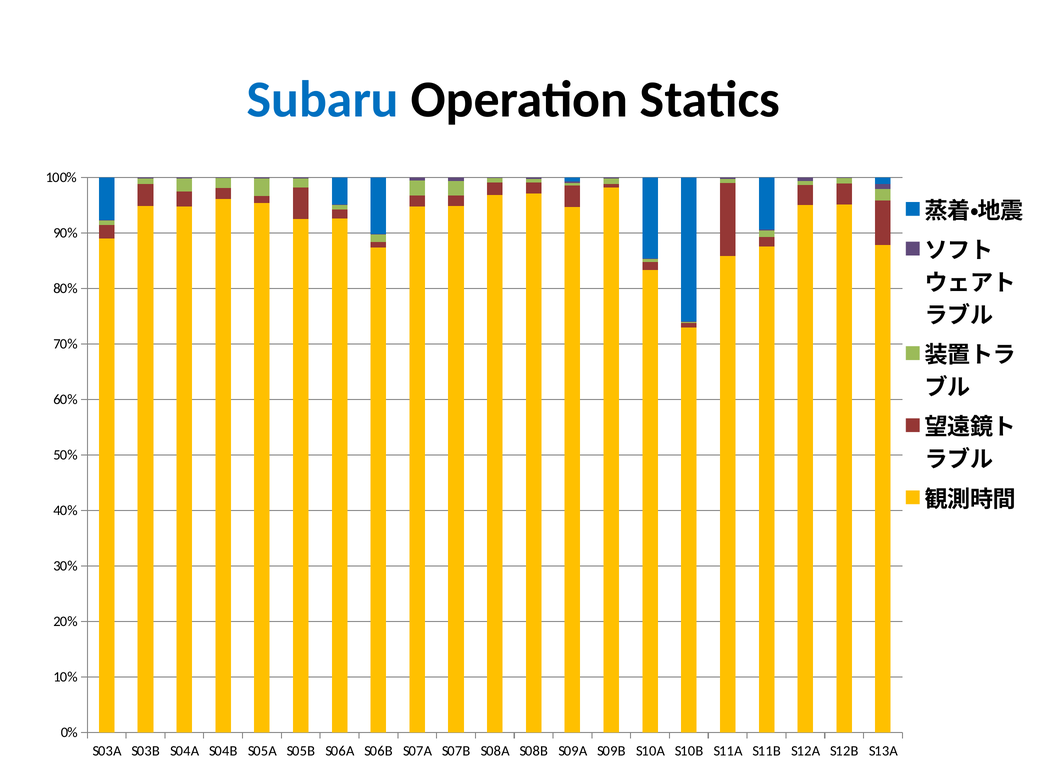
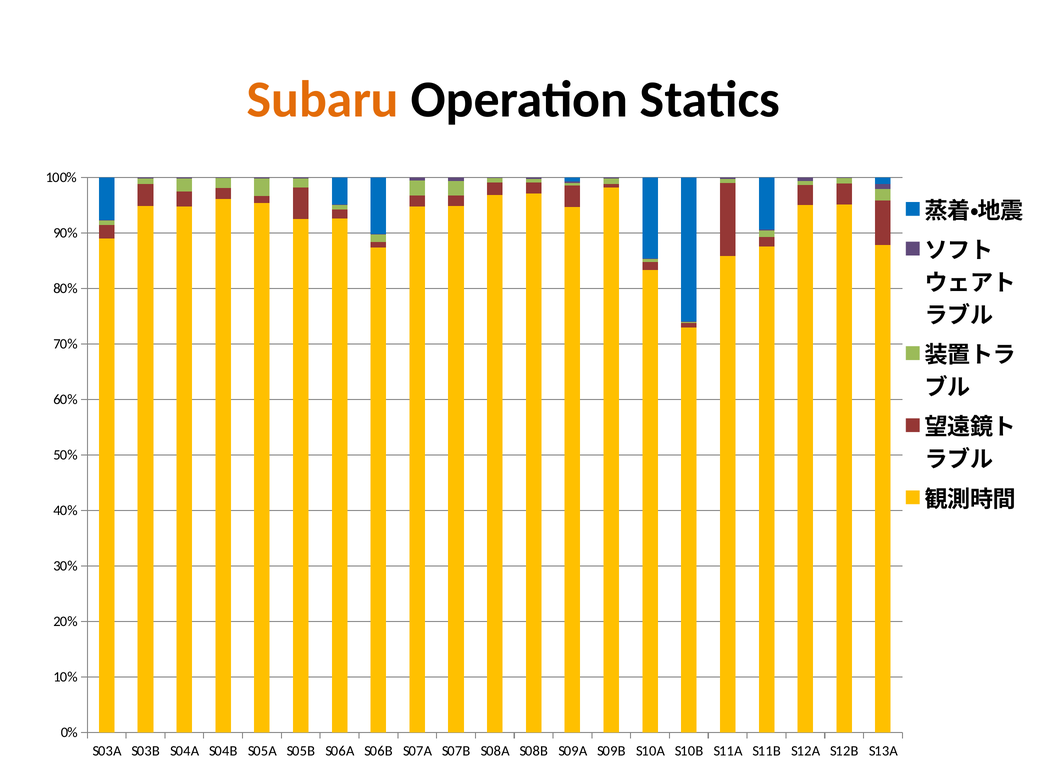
Subaru colour: blue -> orange (323, 100)
